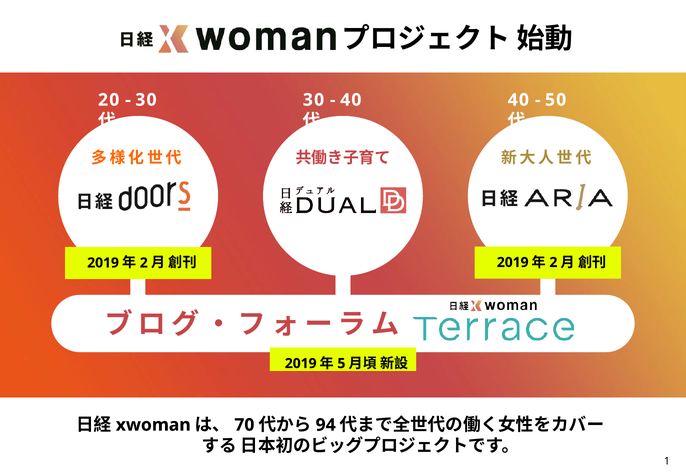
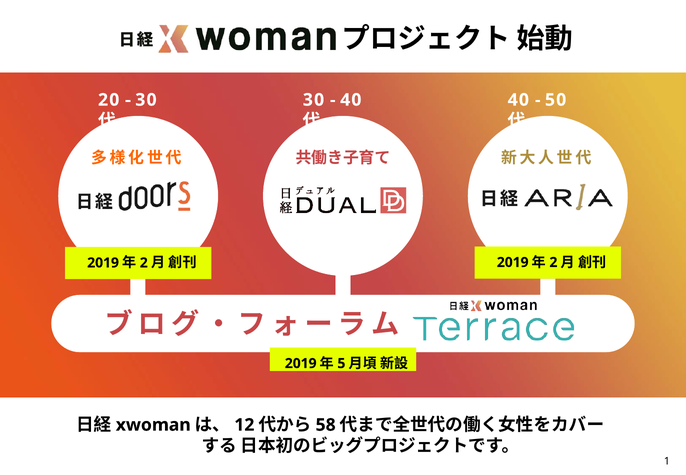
70: 70 -> 12 (244, 425)
94: 94 -> 58 (326, 425)
